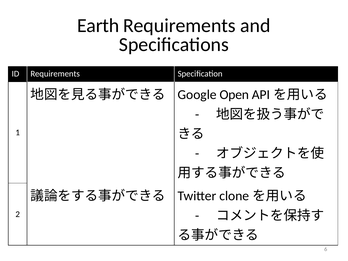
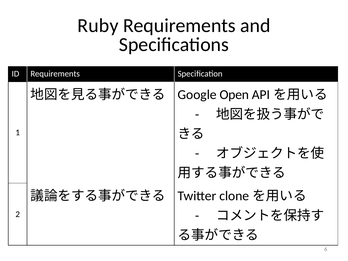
Earth: Earth -> Ruby (98, 26)
